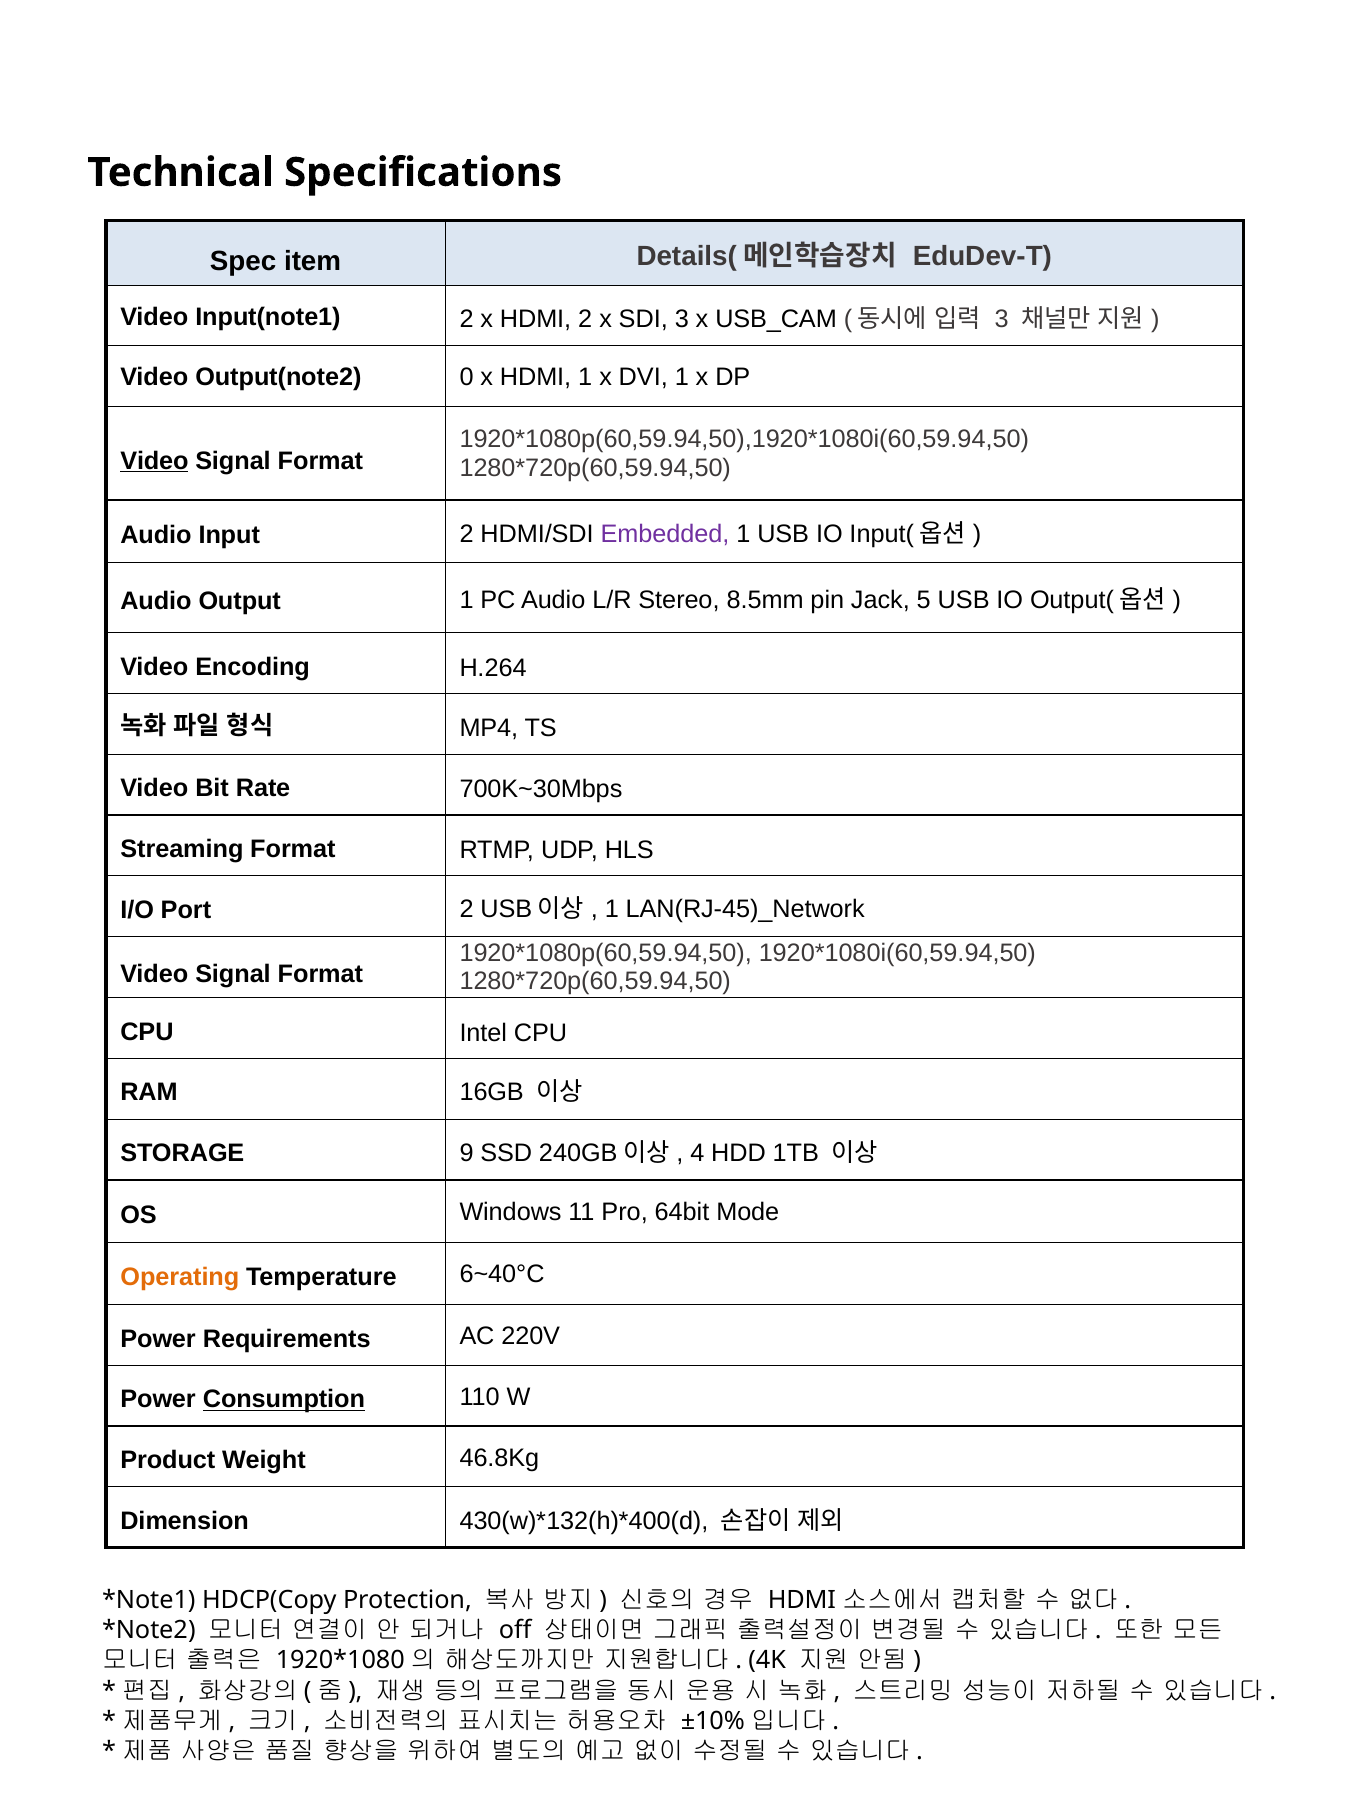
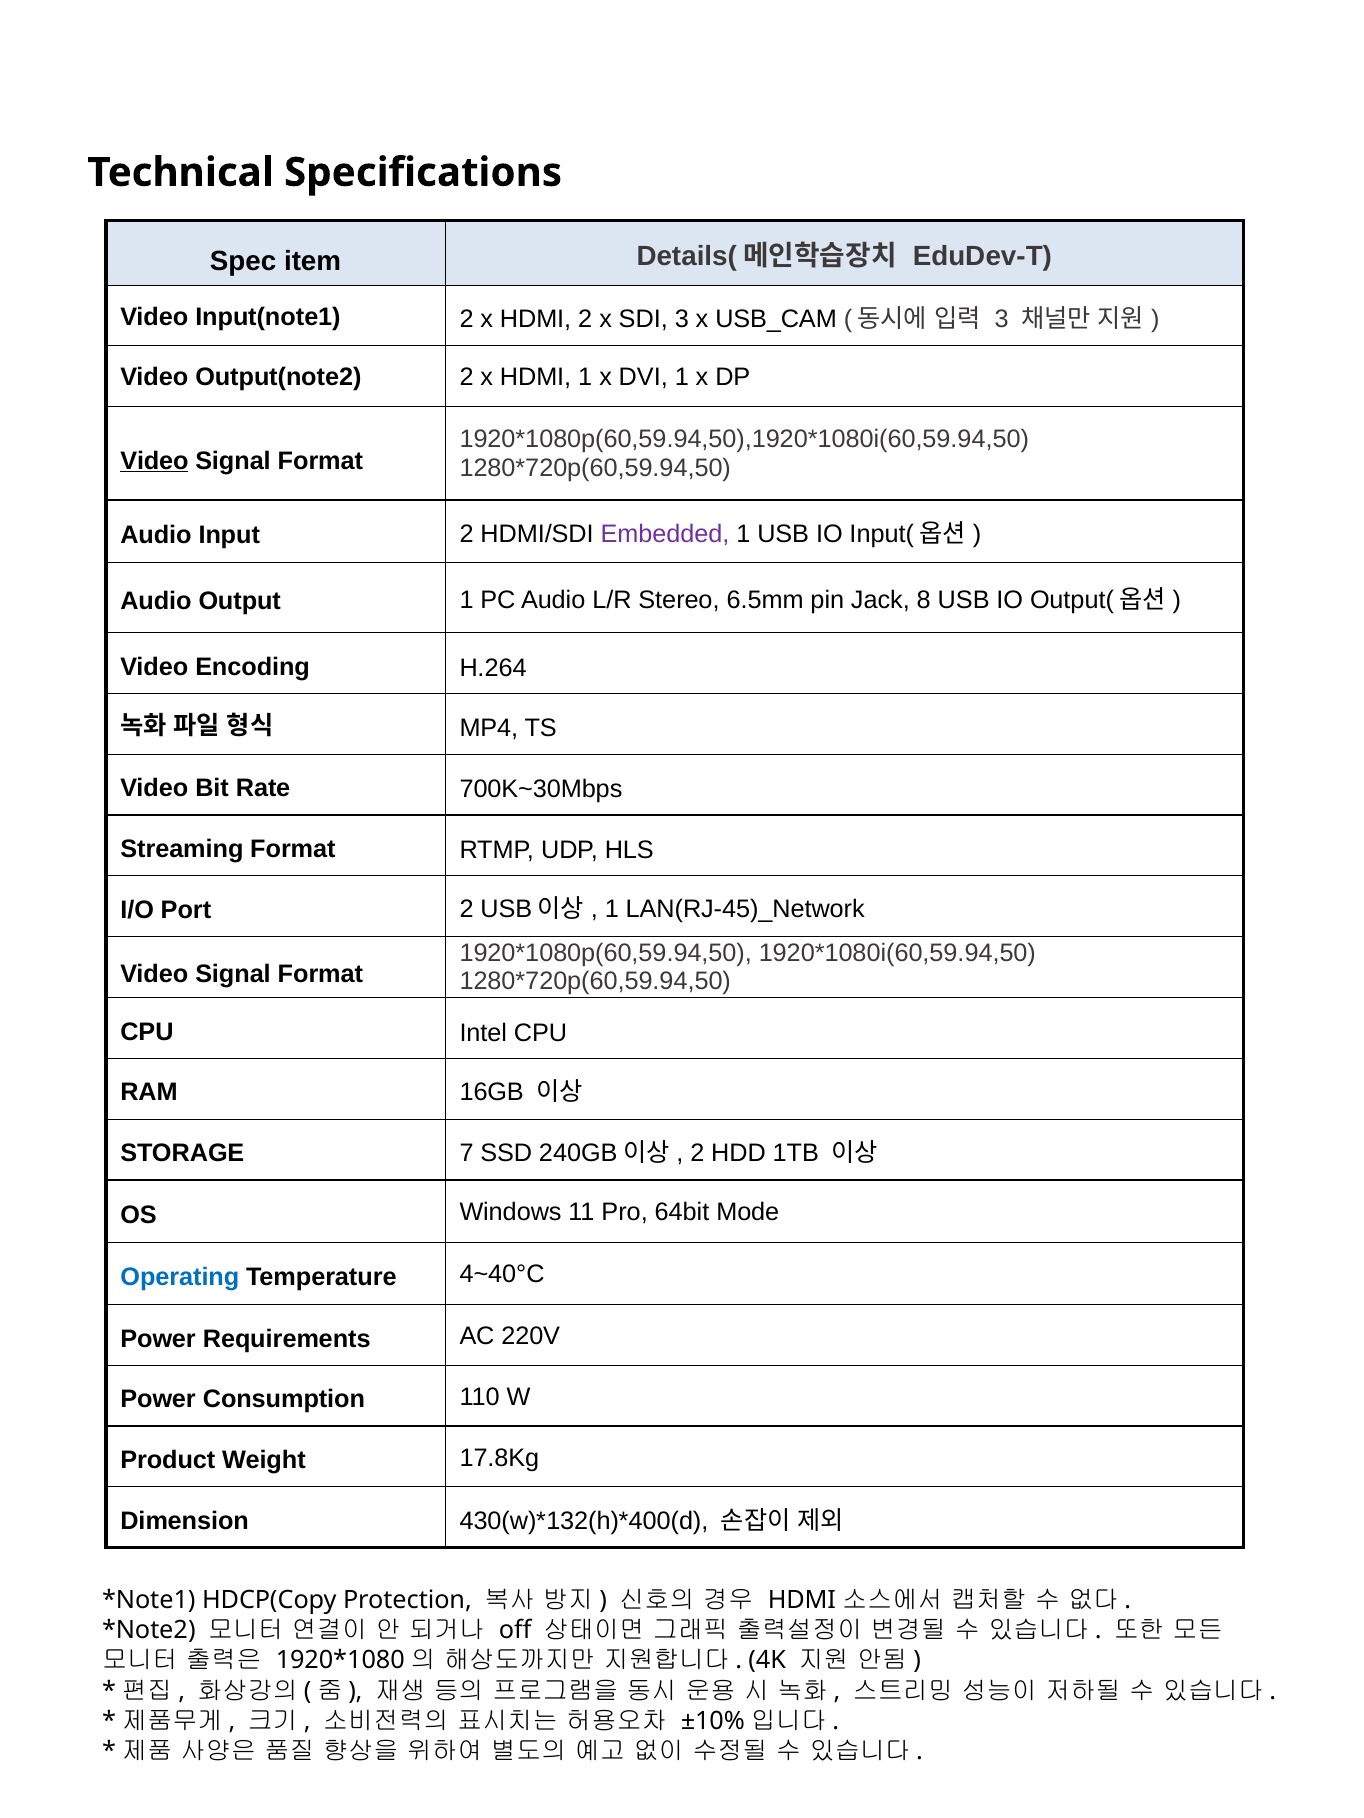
Output(note2 0: 0 -> 2 (467, 378)
8.5mm: 8.5mm -> 6.5mm (765, 601)
5: 5 -> 8 (924, 601)
9: 9 -> 7 (467, 1153)
4: 4 -> 2 (697, 1153)
Operating colour: orange -> blue (180, 1278)
6~40°C: 6~40°C -> 4~40°C (502, 1275)
Consumption underline: present -> none (284, 1400)
46.8Kg: 46.8Kg -> 17.8Kg (499, 1458)
